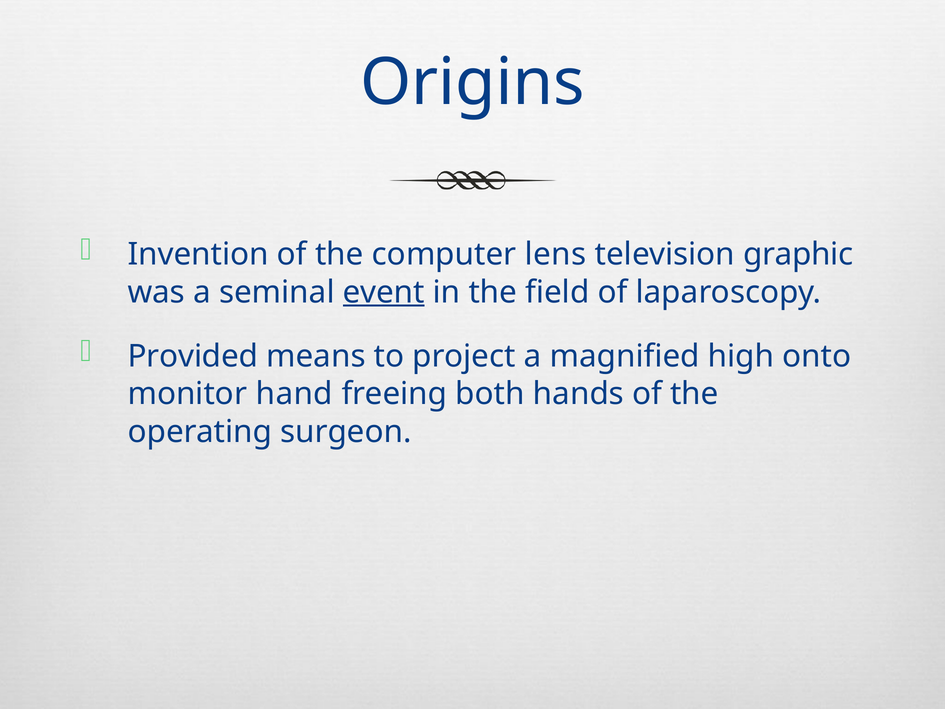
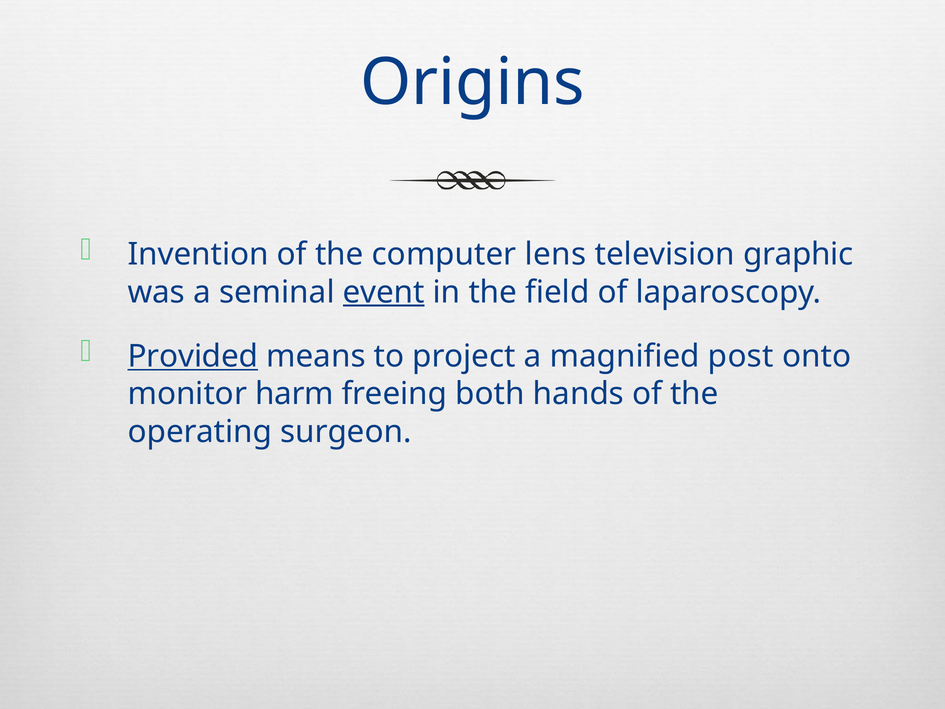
Provided underline: none -> present (193, 356)
high: high -> post (741, 356)
hand: hand -> harm (295, 394)
